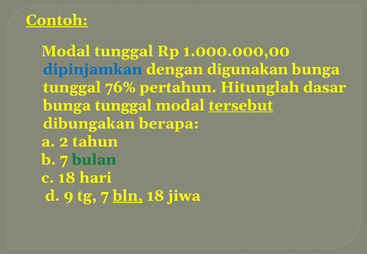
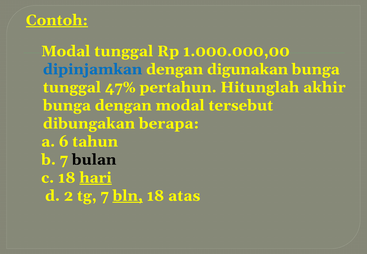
76%: 76% -> 47% (120, 87)
dasar: dasar -> akhir (324, 87)
tunggal: tunggal -> dengan (123, 105)
tersebut underline: present -> none (241, 105)
2: 2 -> 6 (64, 142)
bulan colour: green -> black (94, 160)
hari underline: none -> present (96, 178)
9: 9 -> 2 (68, 196)
jiwa: jiwa -> atas (184, 196)
